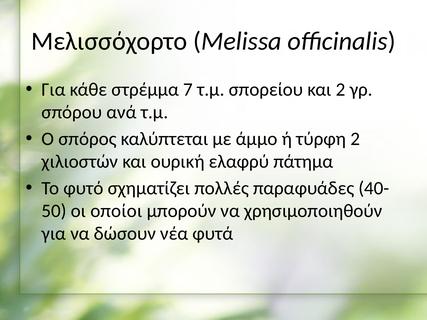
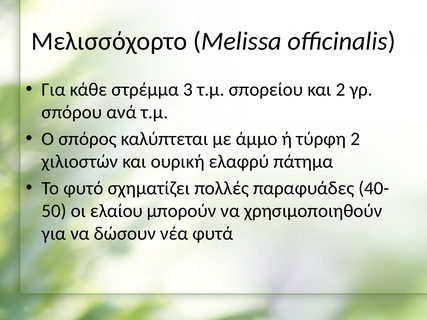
7: 7 -> 3 (188, 90)
οποίοι: οποίοι -> ελαίου (117, 211)
